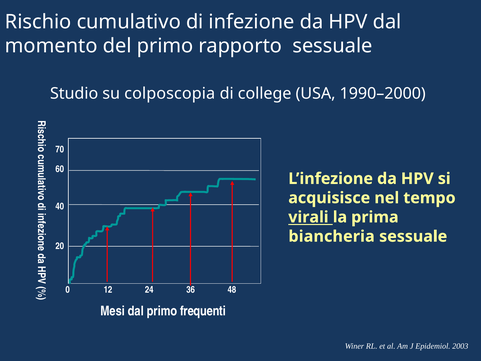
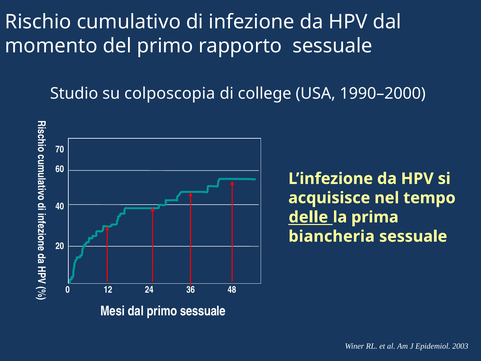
virali: virali -> delle (308, 217)
primo frequenti: frequenti -> sessuale (203, 311)
